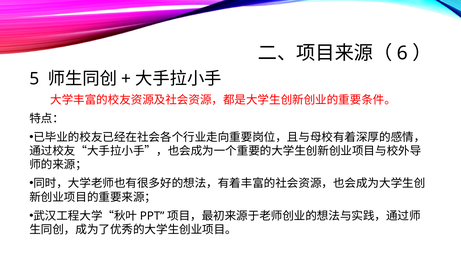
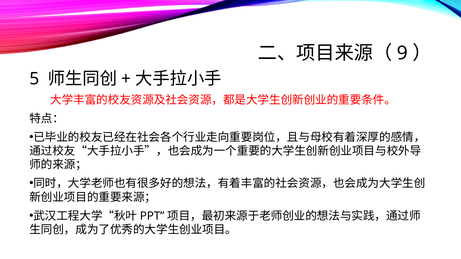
6: 6 -> 9 (402, 53)
